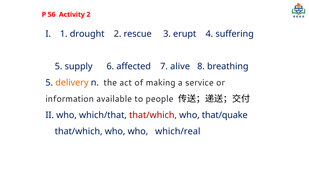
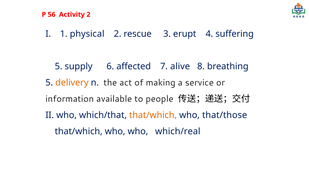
drought: drought -> physical (87, 34)
that/which colour: red -> orange (153, 115)
that/quake: that/quake -> that/those (225, 115)
